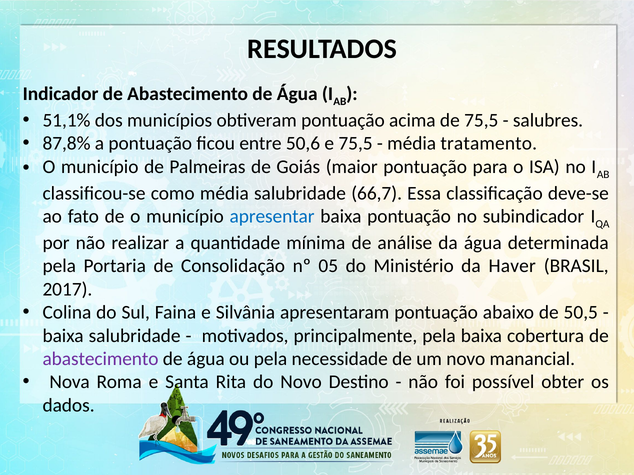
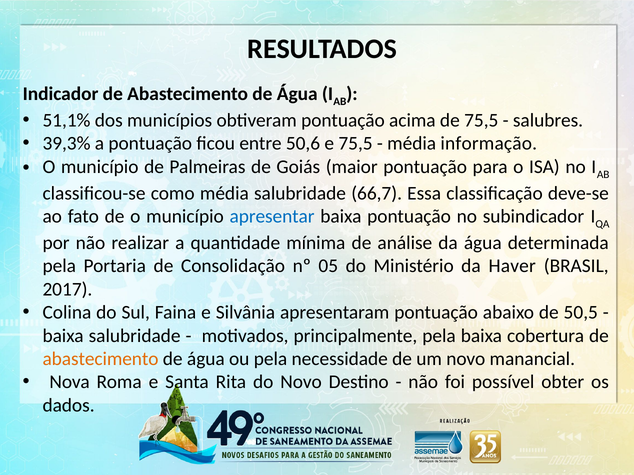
87,8%: 87,8% -> 39,3% (66, 144)
tratamento: tratamento -> informação (489, 144)
abastecimento colour: purple -> orange (101, 359)
